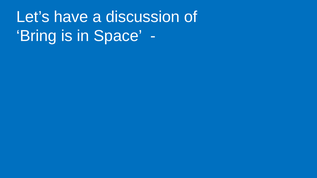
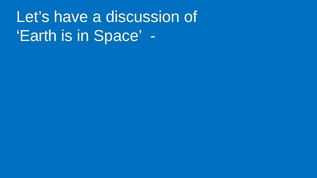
Bring: Bring -> Earth (37, 36)
